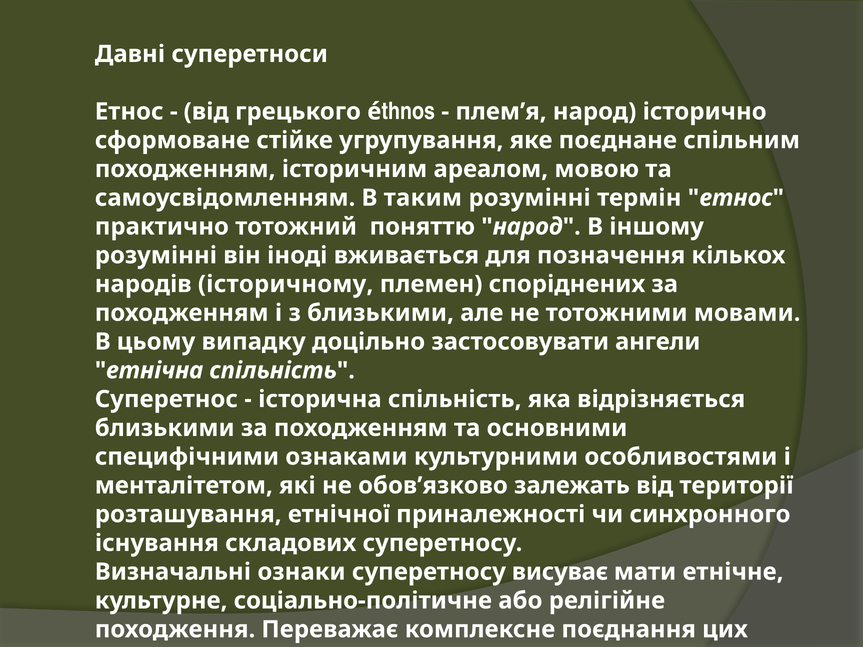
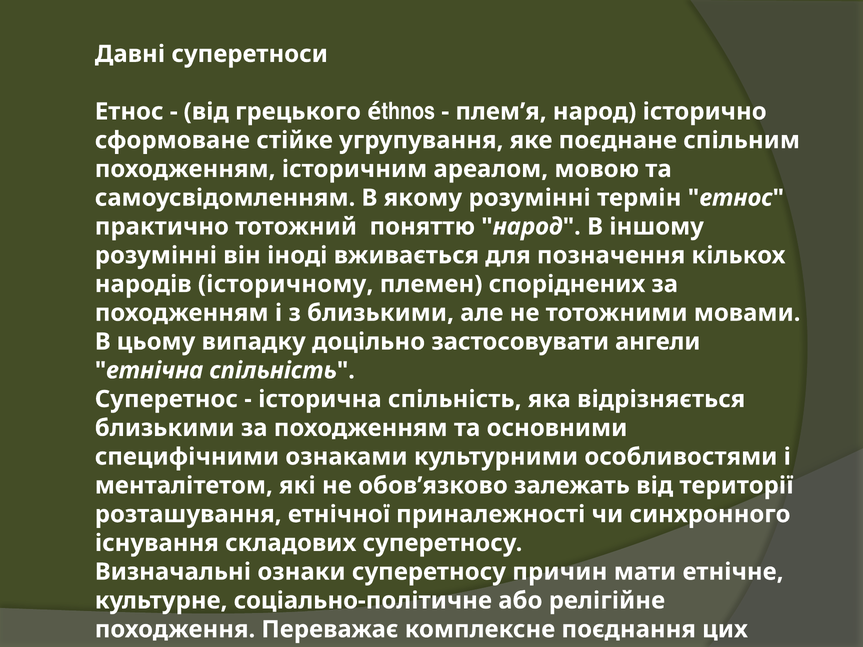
таким: таким -> якому (423, 198)
висуває: висуває -> причин (560, 572)
